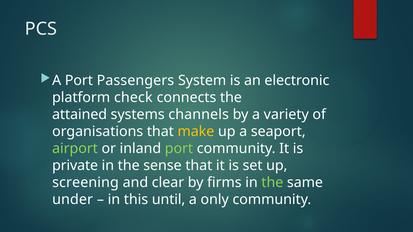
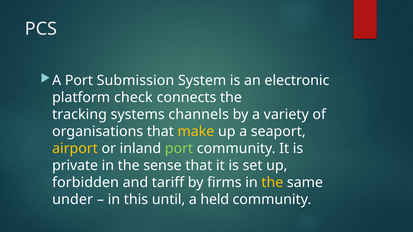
Passengers: Passengers -> Submission (135, 81)
attained: attained -> tracking (80, 115)
airport colour: light green -> yellow (75, 149)
screening: screening -> forbidden (86, 183)
clear: clear -> tariff (168, 183)
the colour: light green -> yellow (272, 183)
only: only -> held (215, 200)
